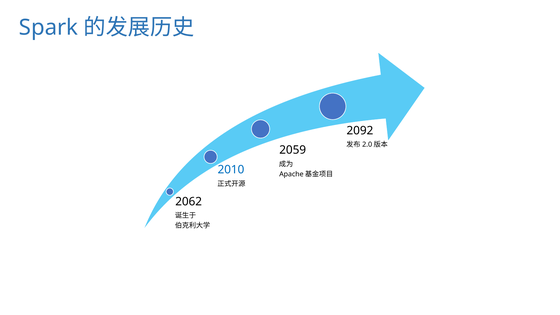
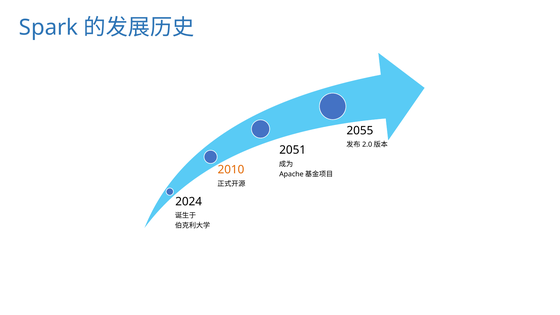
2092: 2092 -> 2055 (360, 130)
2059: 2059 -> 2051 (293, 150)
2010 colour: blue -> orange (231, 170)
2062: 2062 -> 2024 (189, 201)
